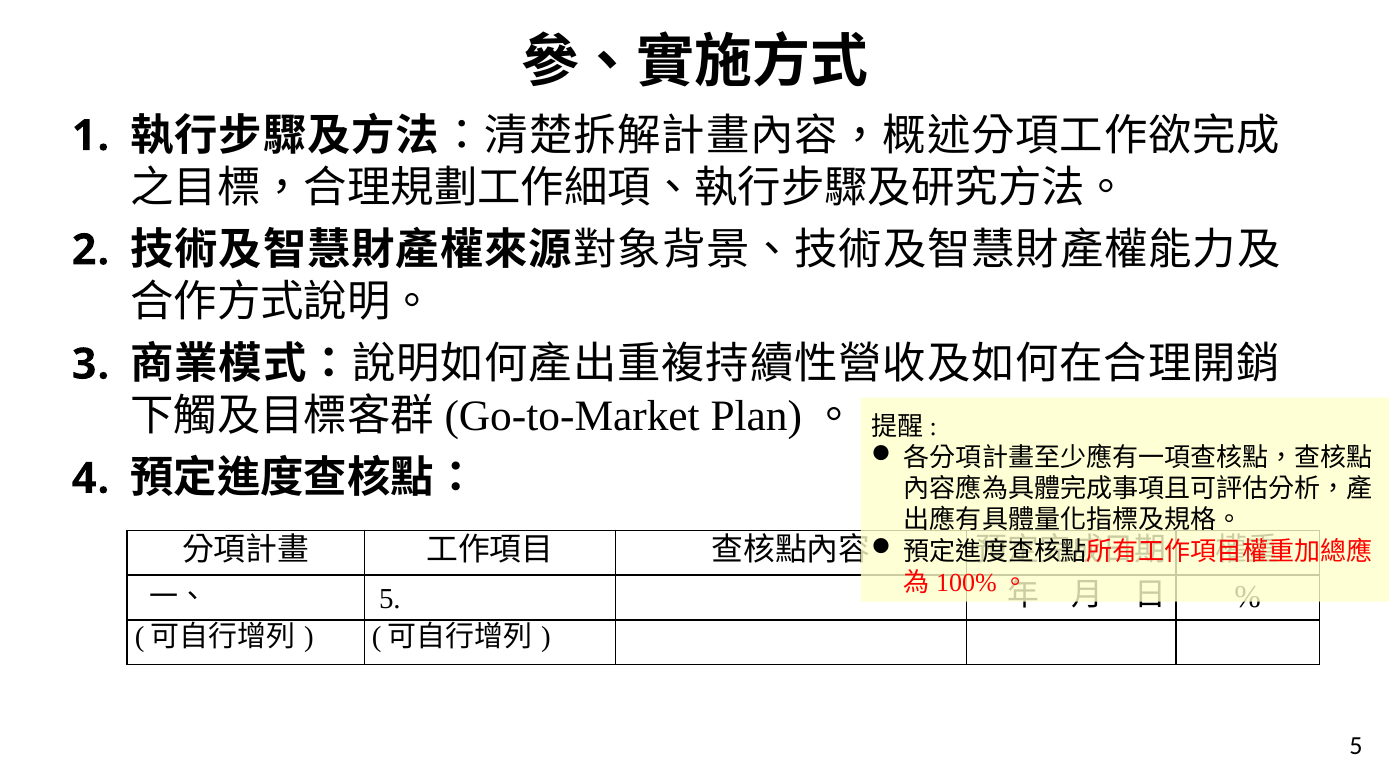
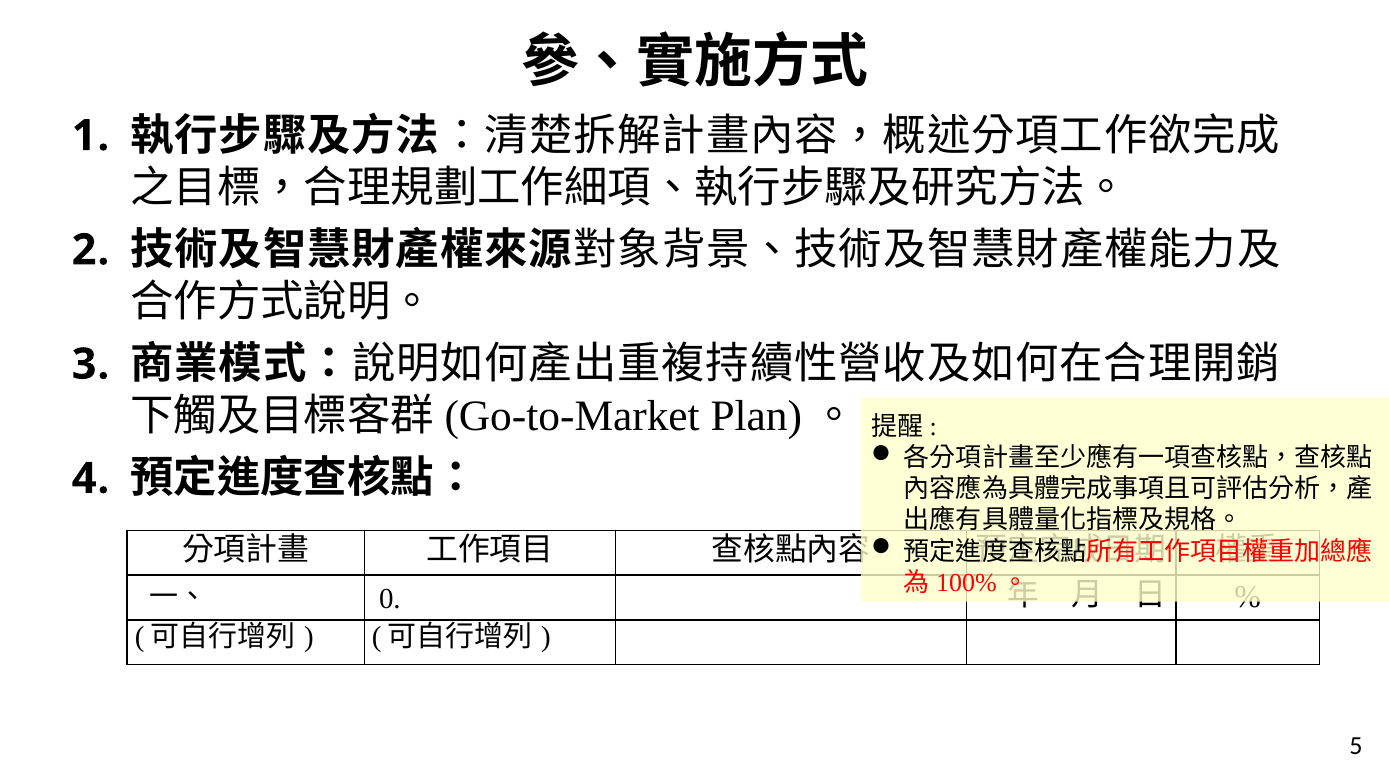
5: 5 -> 0 (390, 599)
